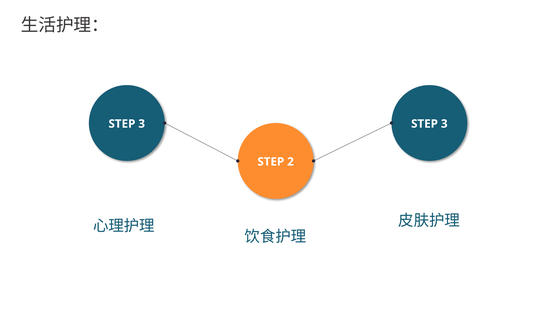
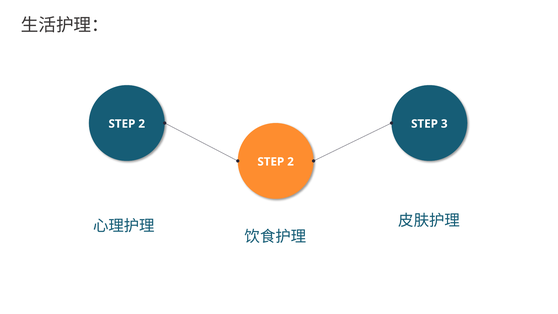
3: 3 -> 2 (142, 124)
